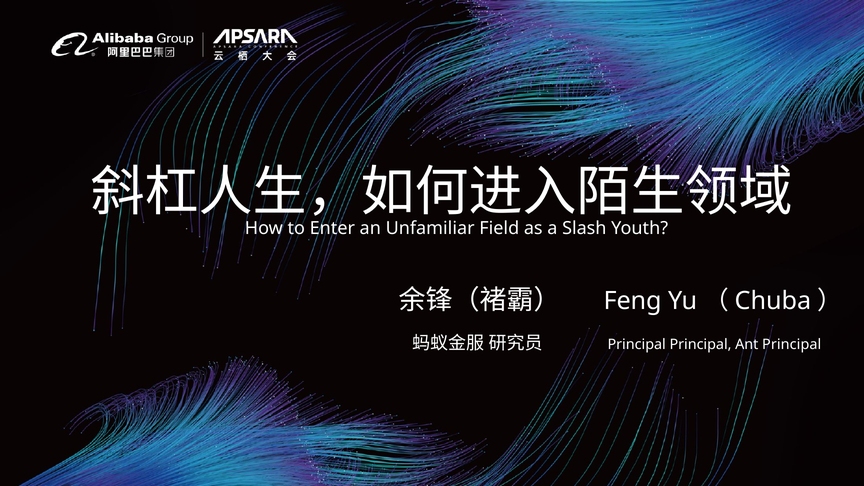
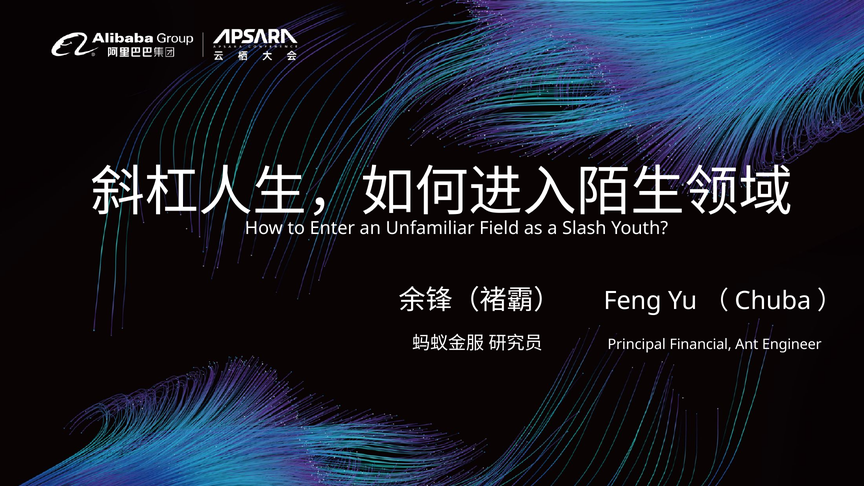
Principal Principal: Principal -> Financial (701, 344)
Ant Principal: Principal -> Engineer (792, 344)
